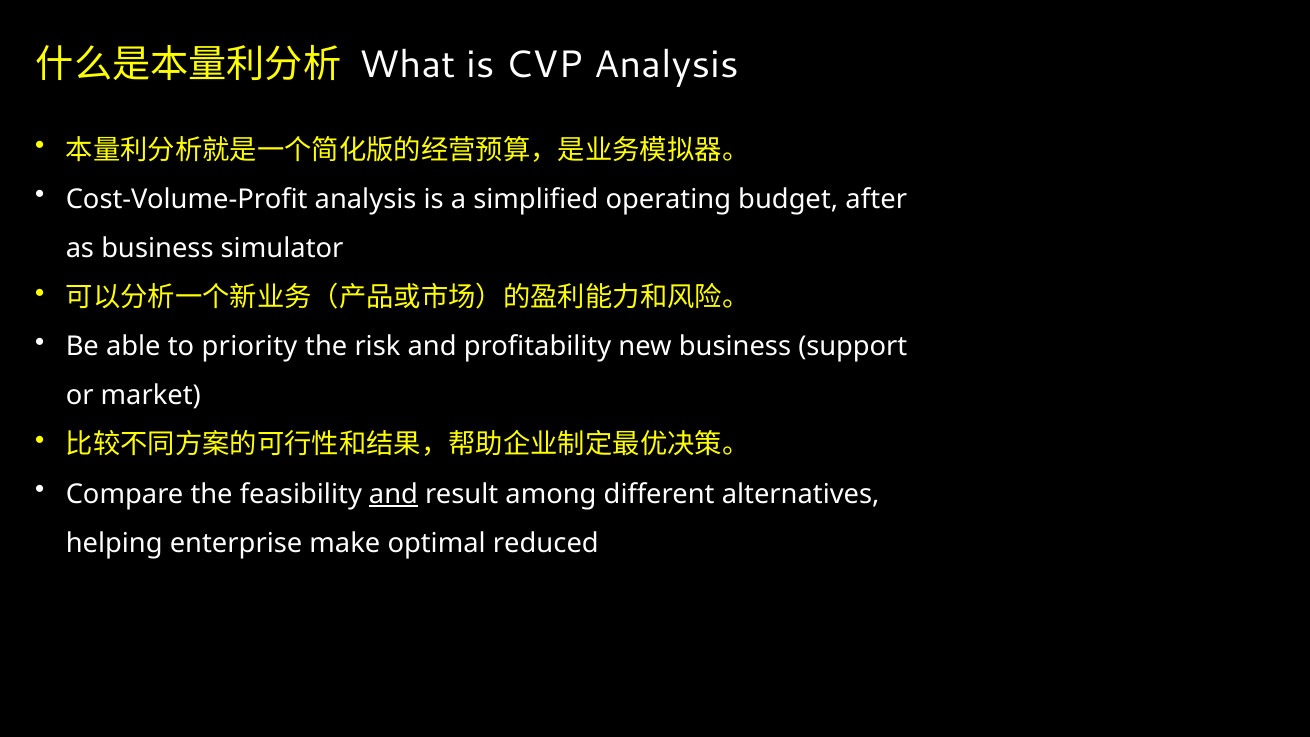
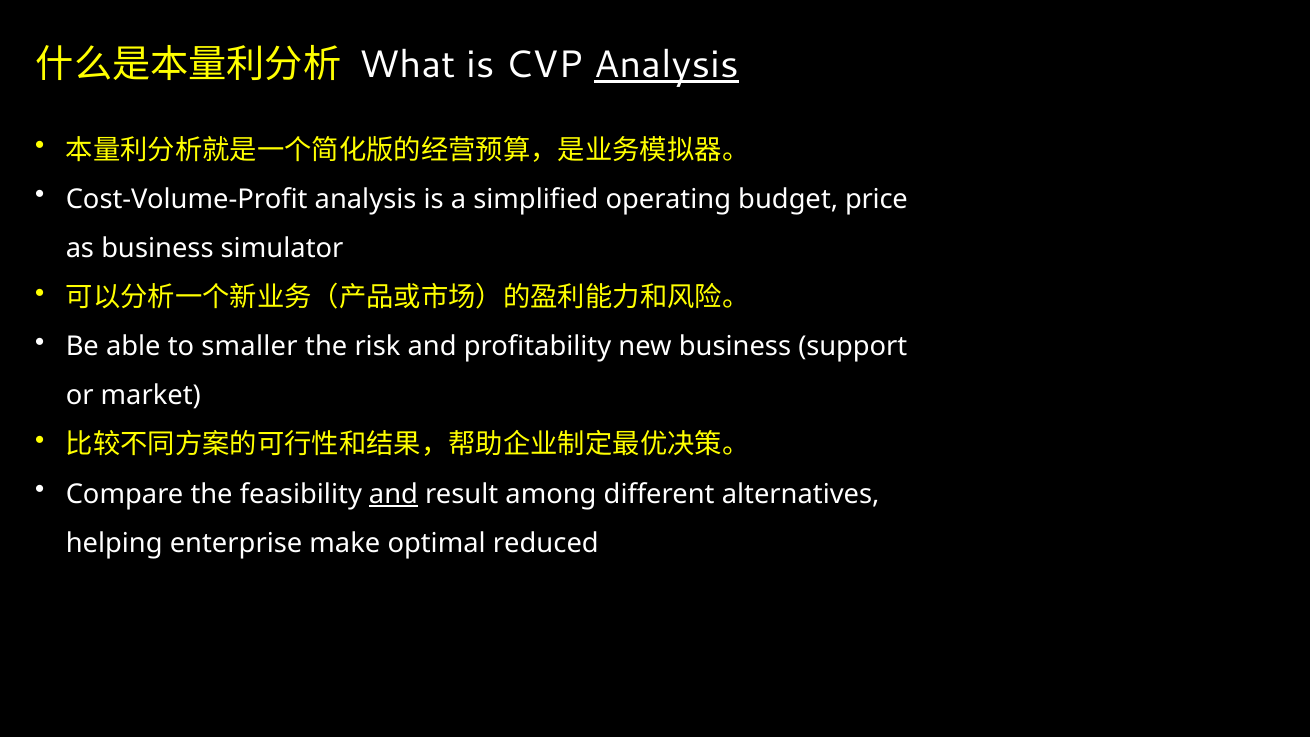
Analysis underline: none -> present (666, 65)
after: after -> price (876, 199)
priority: priority -> smaller (249, 347)
